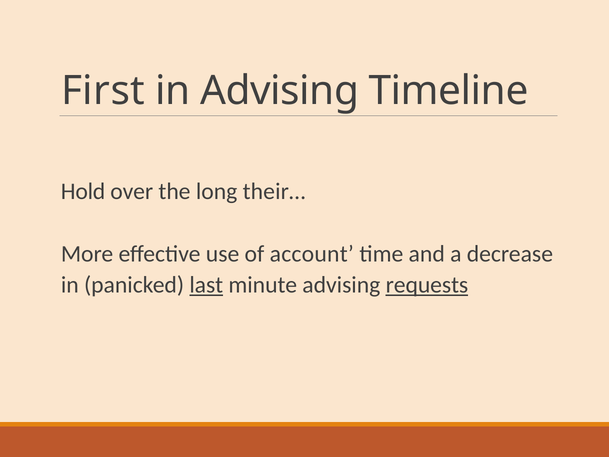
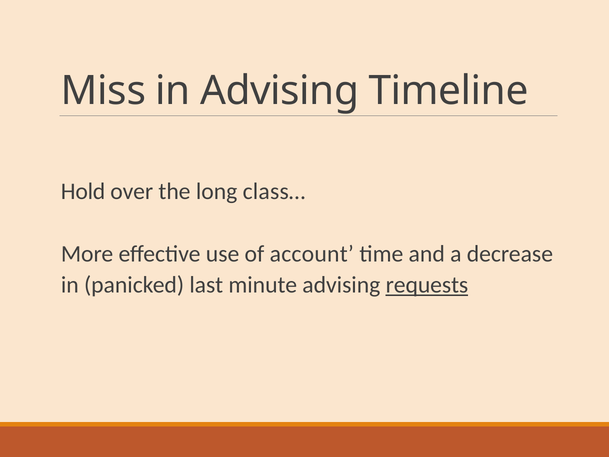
First: First -> Miss (103, 91)
their…: their… -> class… (274, 191)
last underline: present -> none (206, 285)
